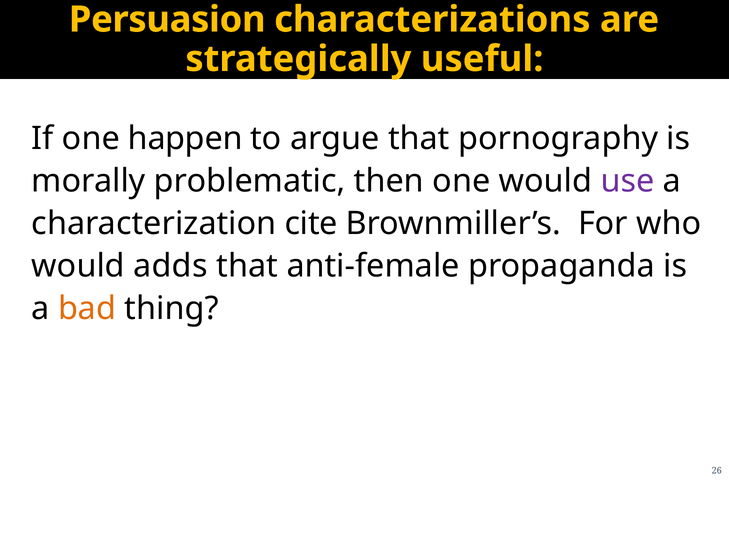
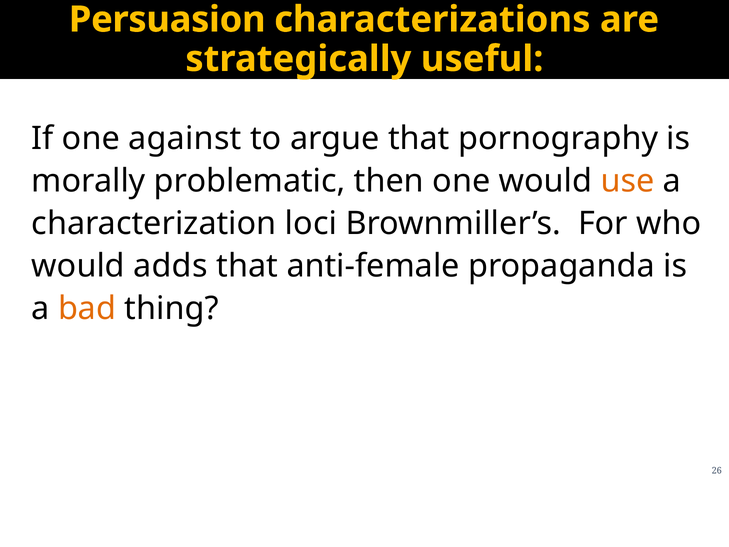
happen: happen -> against (185, 138)
use colour: purple -> orange (628, 181)
cite: cite -> loci (311, 223)
